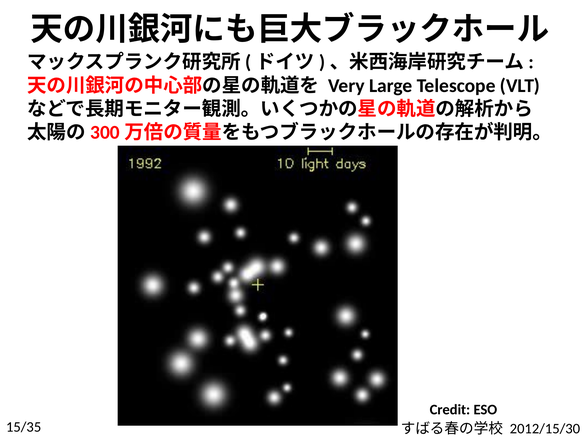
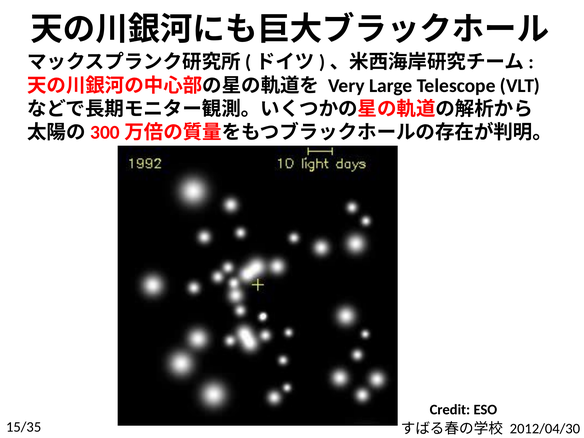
2012/15/30: 2012/15/30 -> 2012/04/30 (545, 429)
